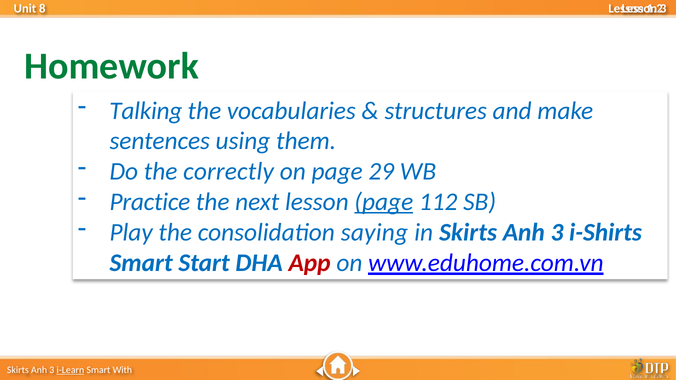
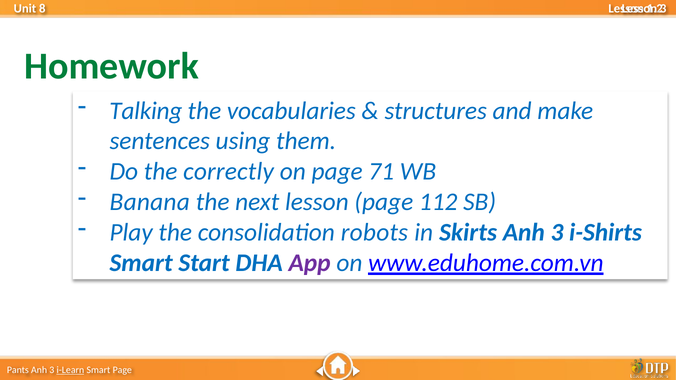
29: 29 -> 71 (381, 172)
Practice: Practice -> Banana (150, 202)
page underline: present -> none (384, 202)
saying: saying -> robots (374, 232)
App colour: red -> purple (310, 263)
Skirts: Skirts -> Pants (18, 370)
Smart With: With -> Page (122, 370)
